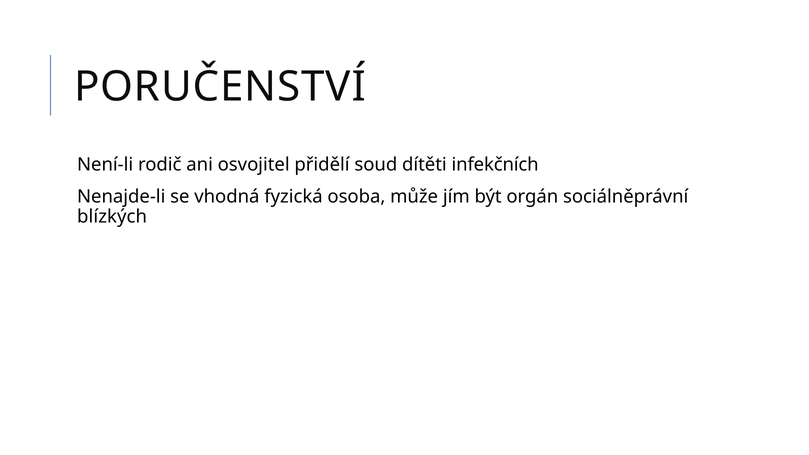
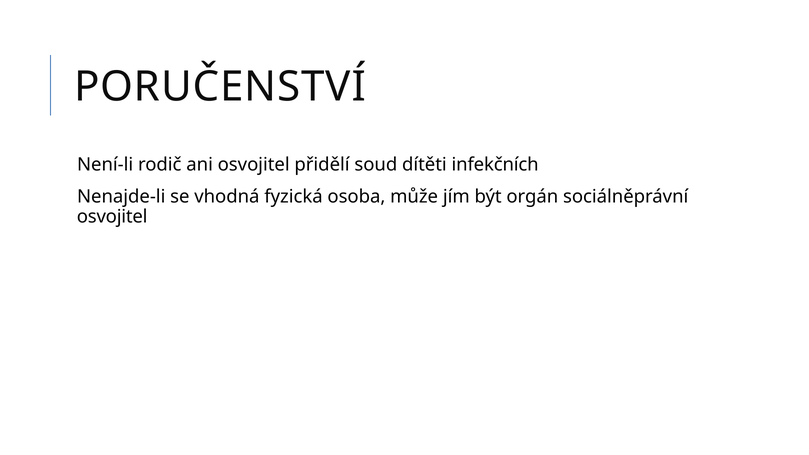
blízkých: blízkých -> osvojitel (112, 216)
